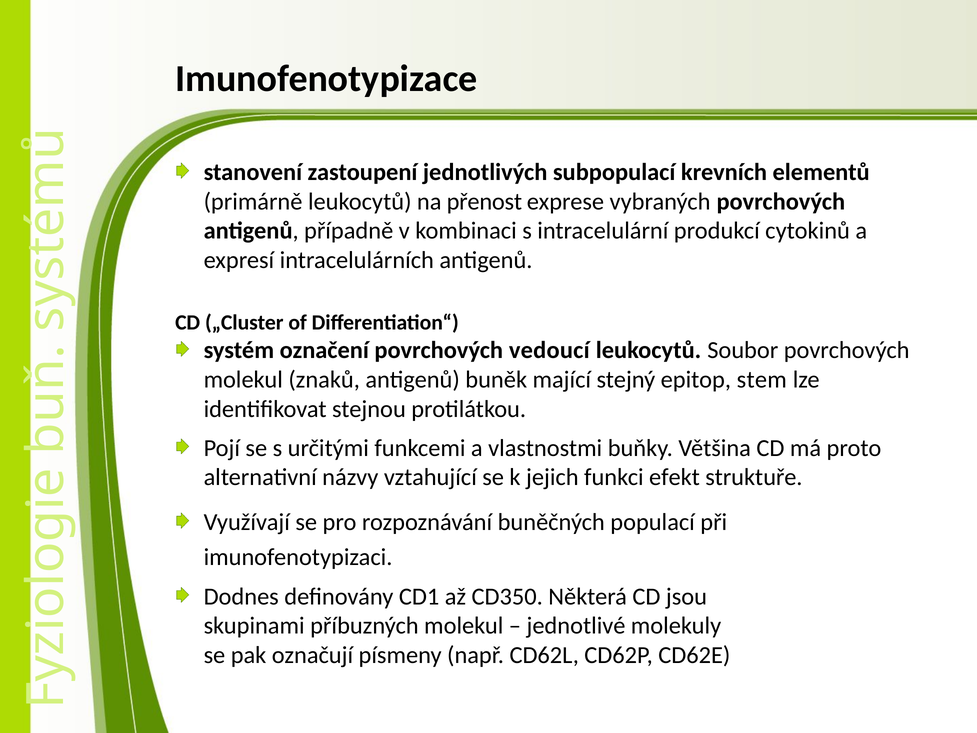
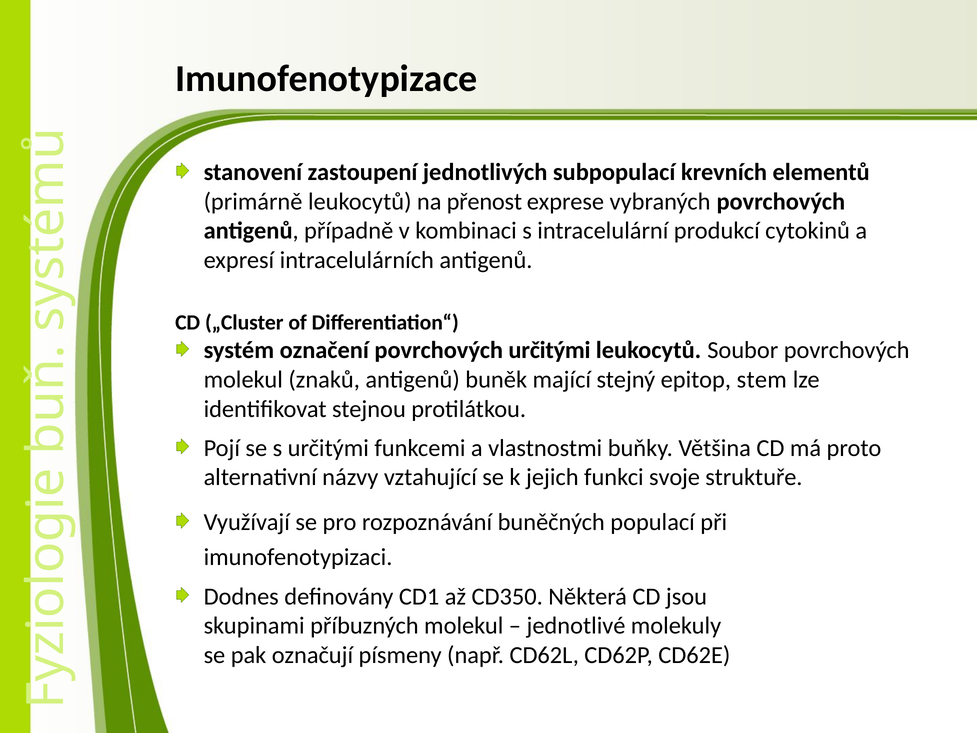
povrchových vedoucí: vedoucí -> určitými (550, 350)
efekt: efekt -> svoje (675, 477)
